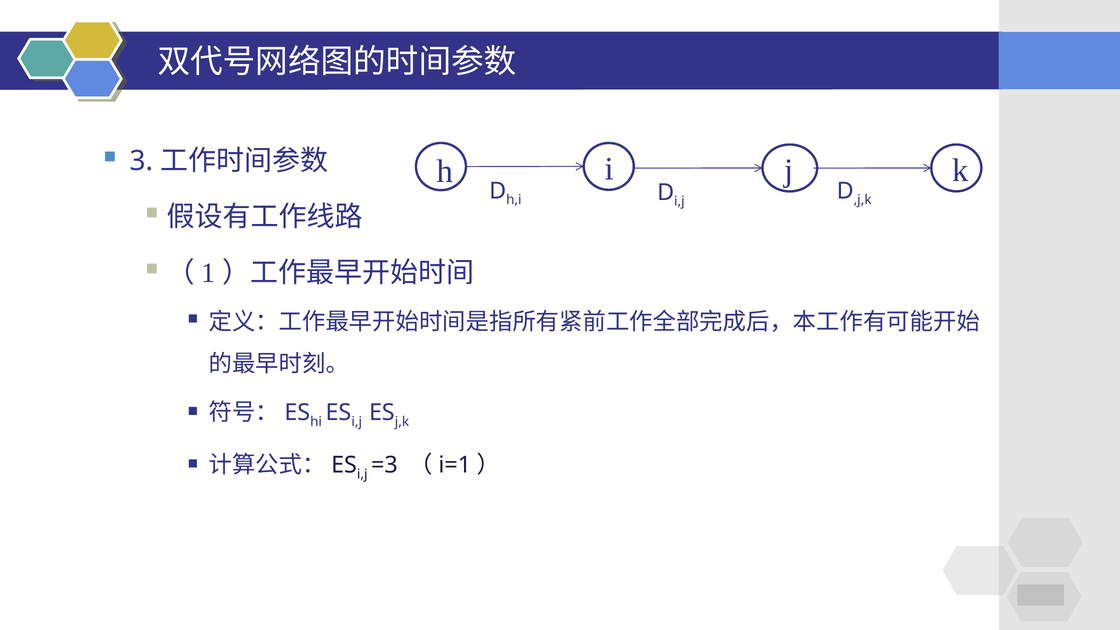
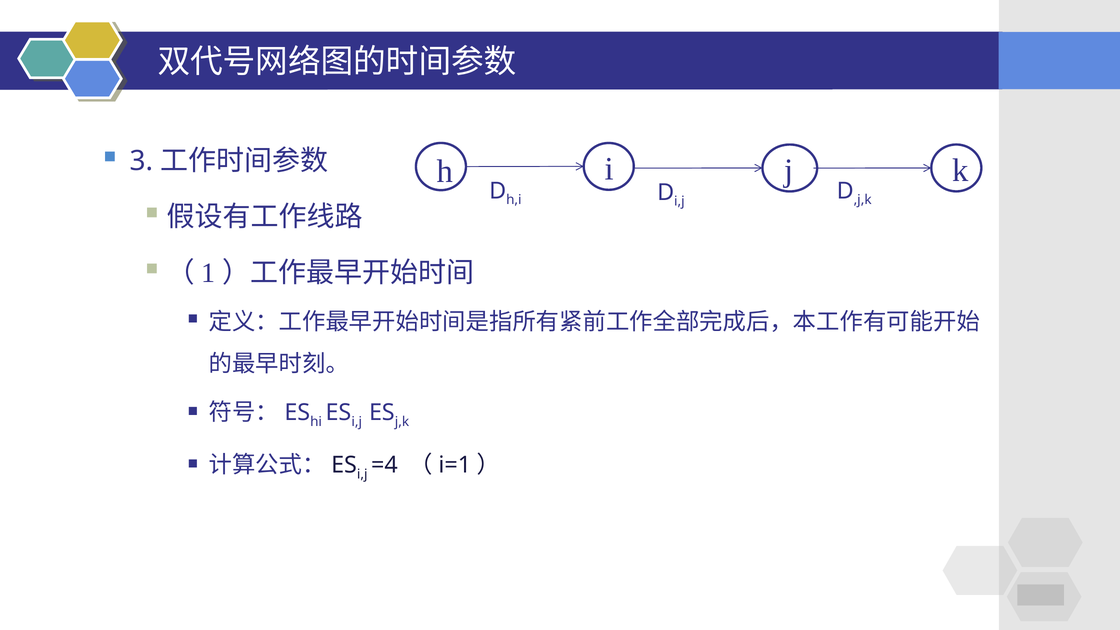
=3: =3 -> =4 (384, 465)
